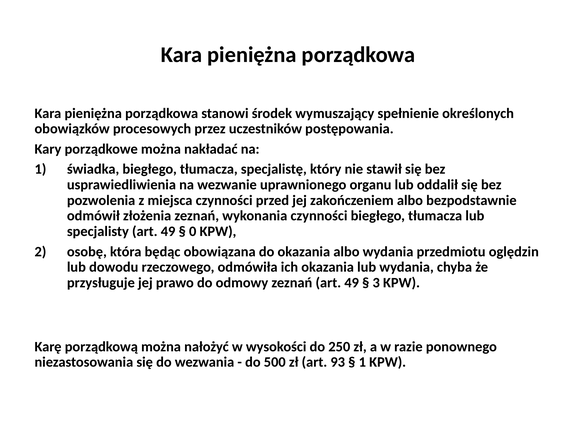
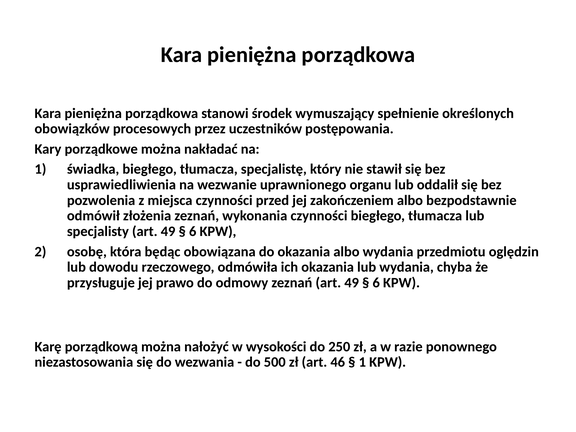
0: 0 -> 6 (193, 231)
3: 3 -> 6 (376, 283)
93: 93 -> 46 (338, 362)
